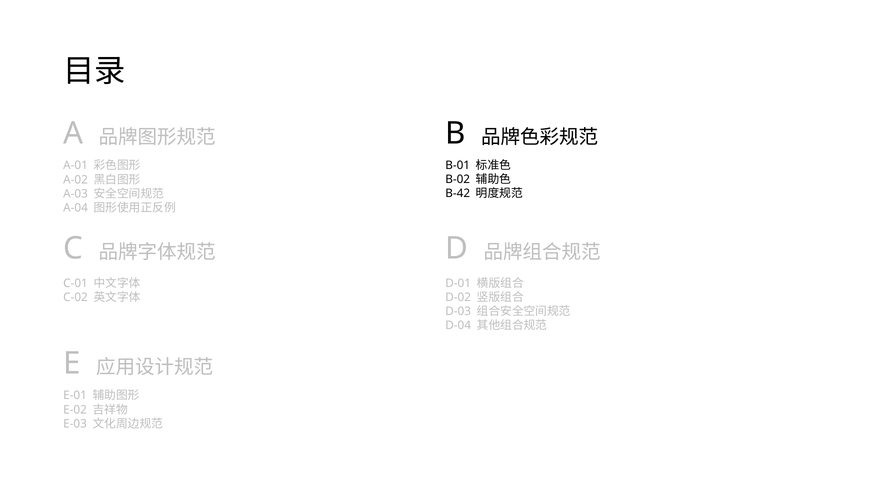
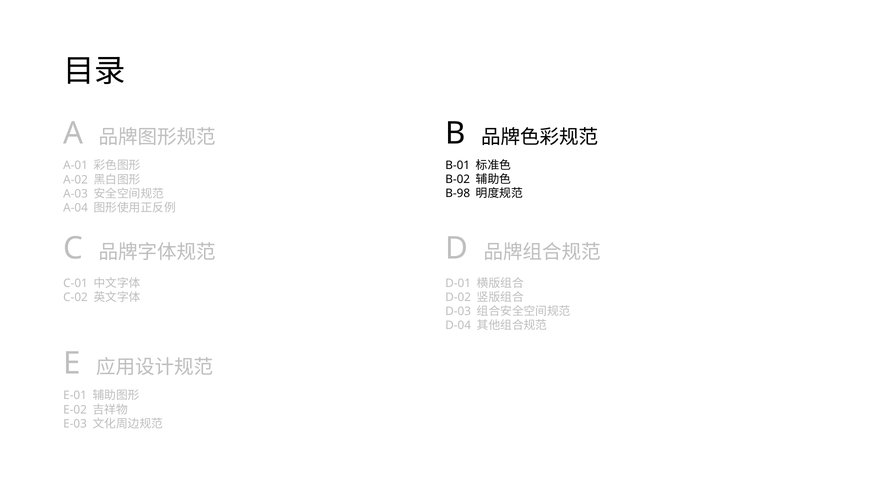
B-42: B-42 -> B-98 (458, 194)
